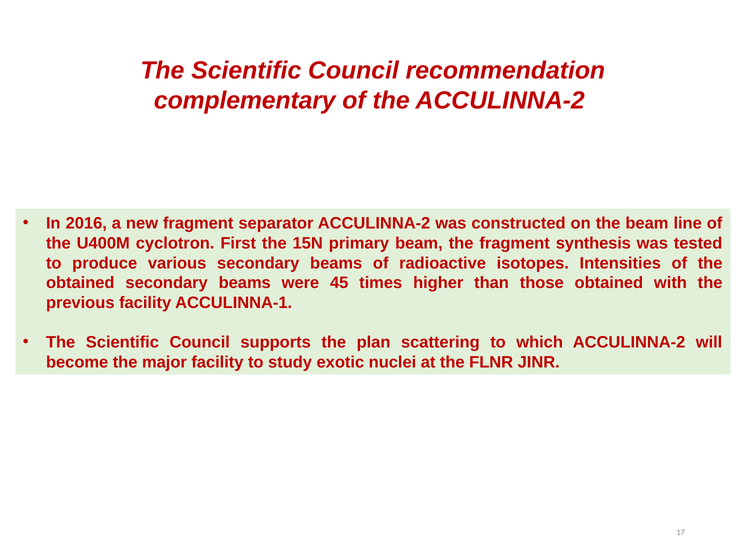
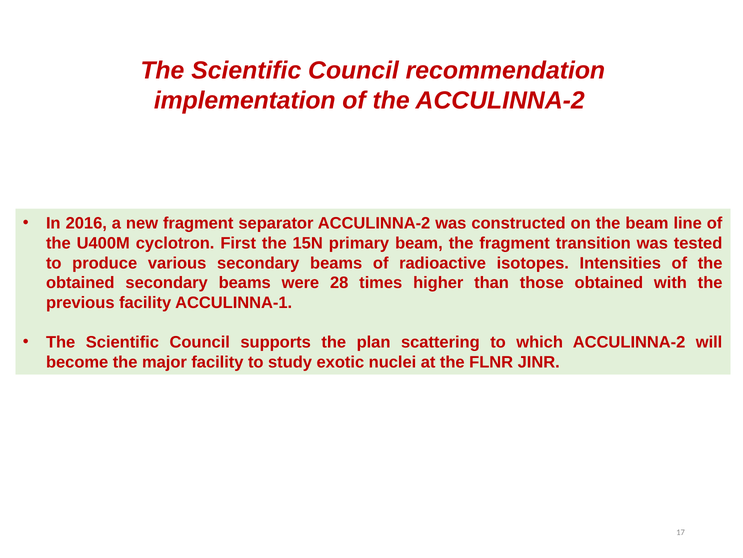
complementary: complementary -> implementation (245, 100)
synthesis: synthesis -> transition (593, 243)
45: 45 -> 28 (339, 283)
